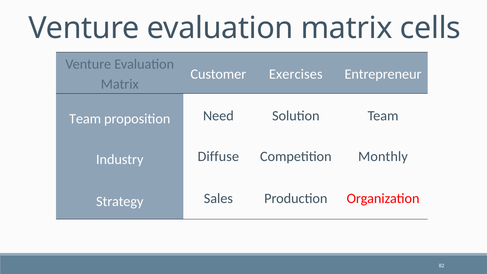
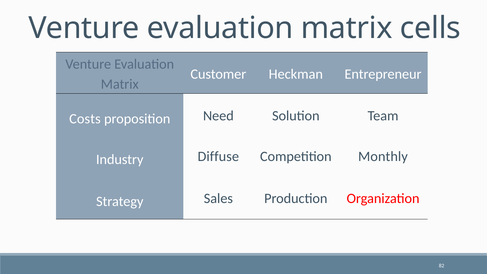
Exercises: Exercises -> Heckman (296, 74)
Team: Team -> Costs (85, 119)
